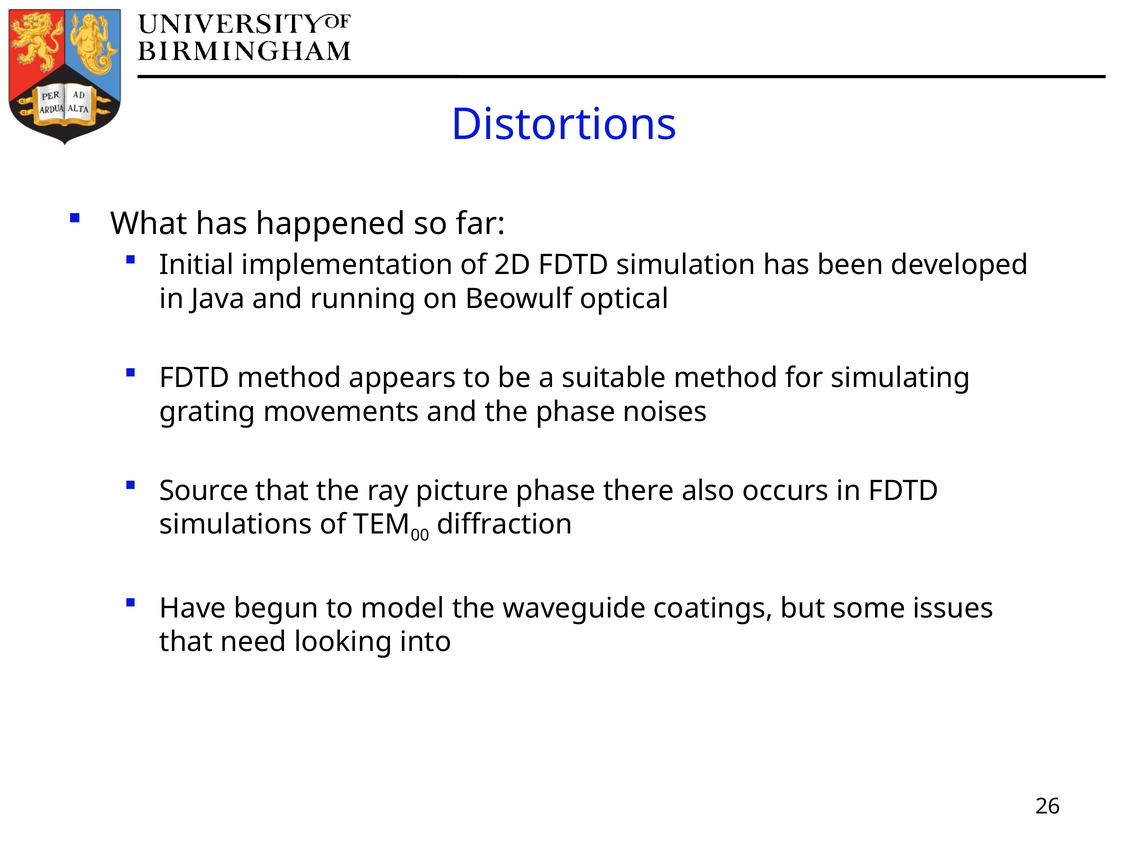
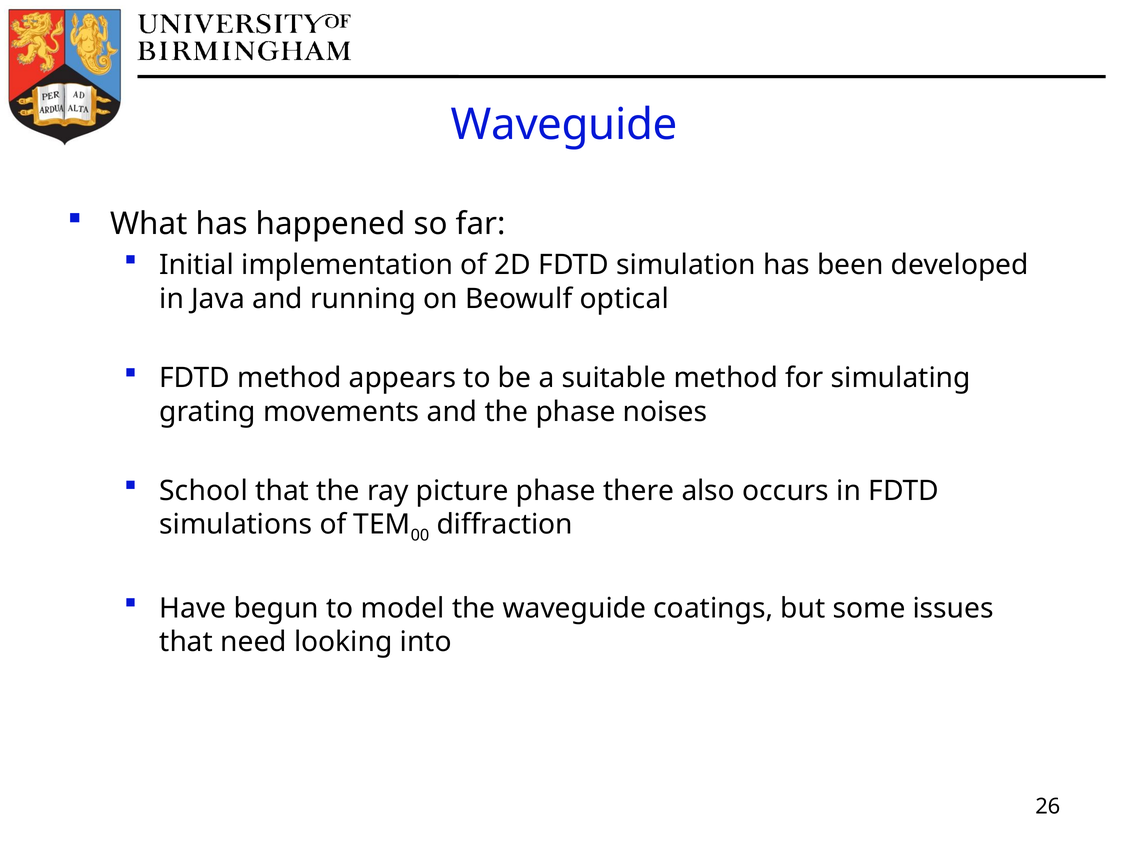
Distortions: Distortions -> Waveguide (564, 125)
Source: Source -> School (204, 491)
